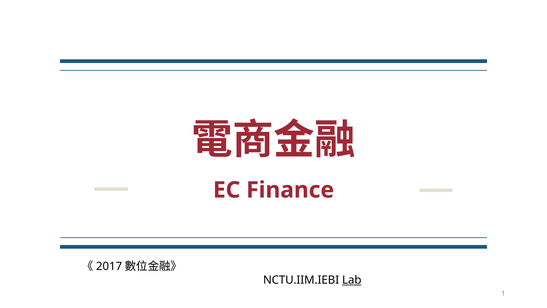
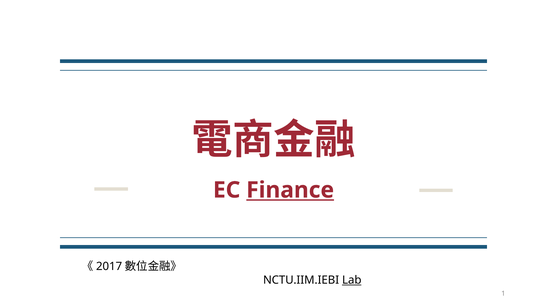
Finance underline: none -> present (290, 190)
